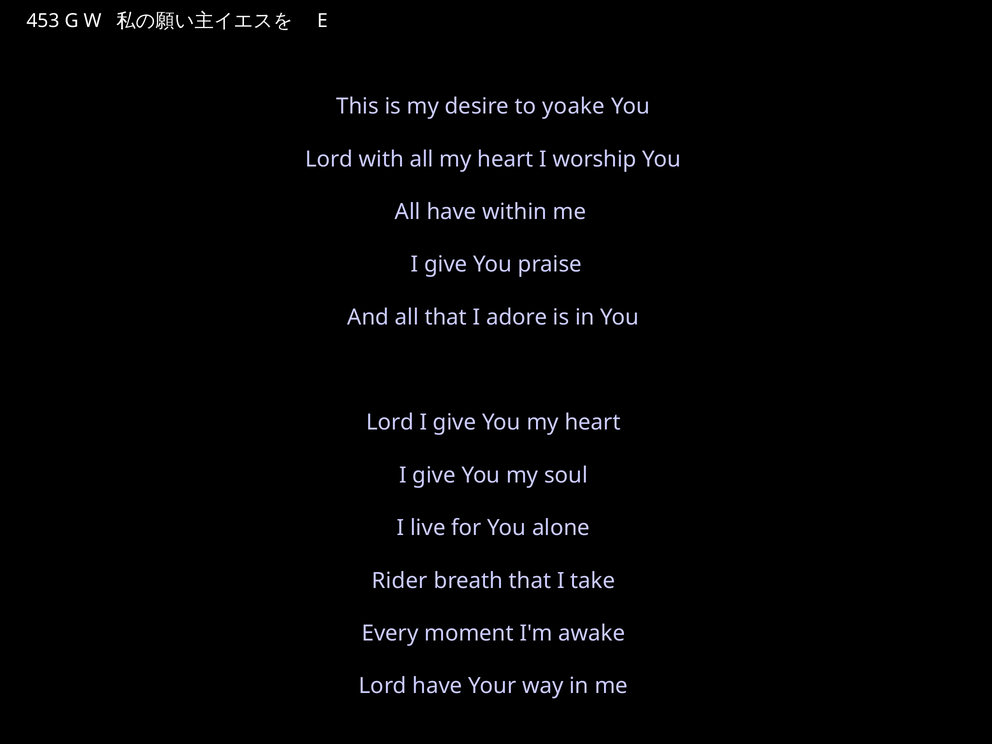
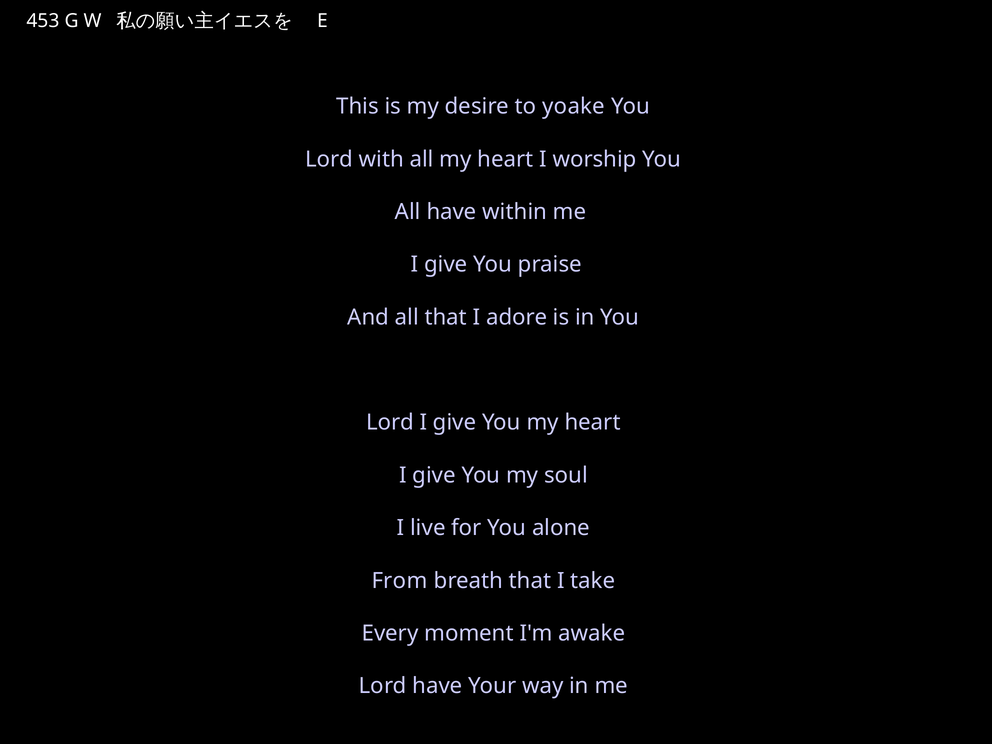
Rider: Rider -> From (400, 581)
